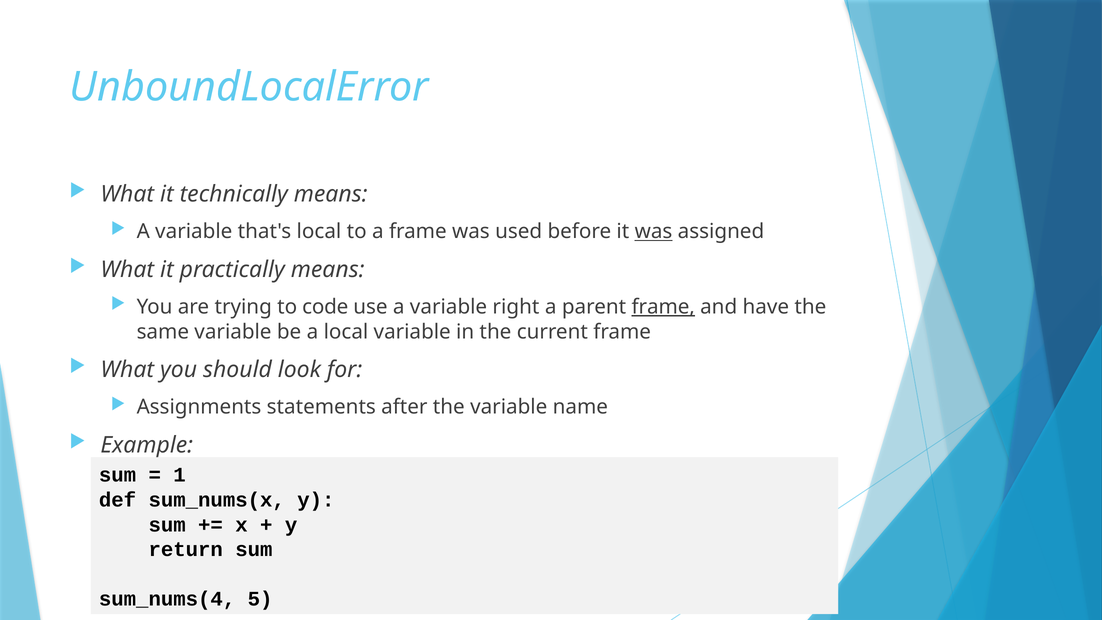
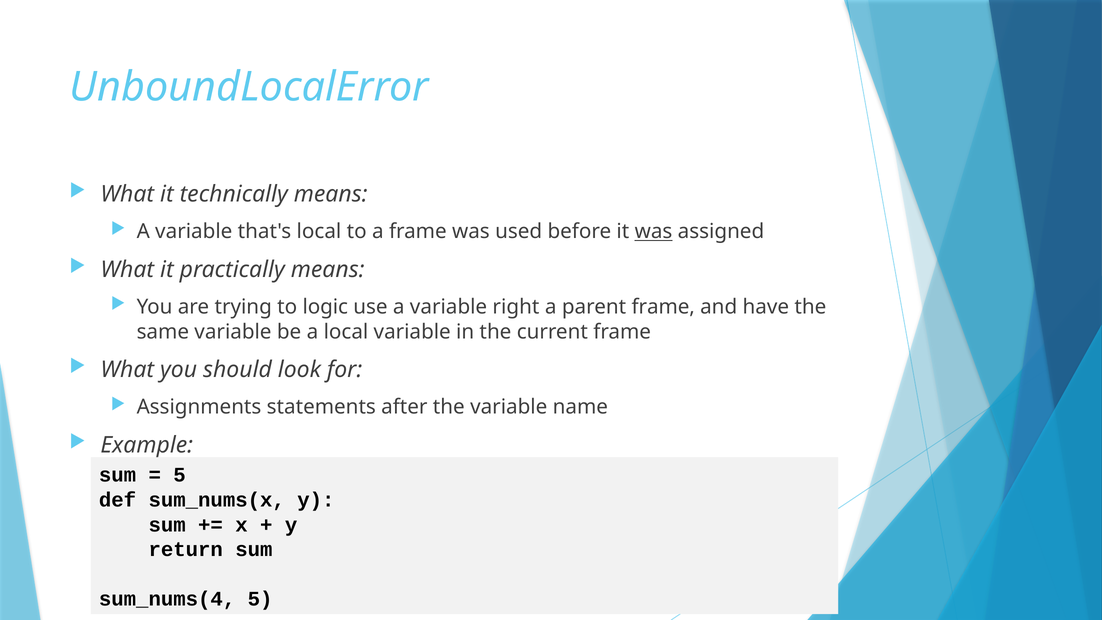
code: code -> logic (325, 307)
frame underline: present -> none (663, 307)
1: 1 -> 5 (180, 475)
